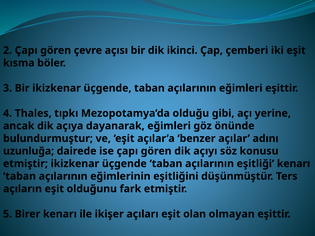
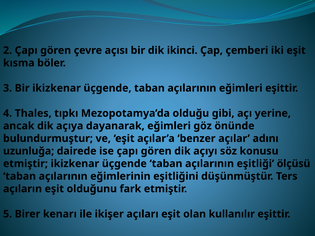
eşitliği kenarı: kenarı -> ölçüsü (294, 164)
olmayan: olmayan -> kullanılır (232, 214)
